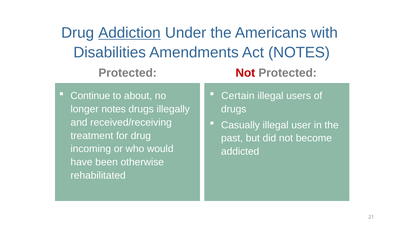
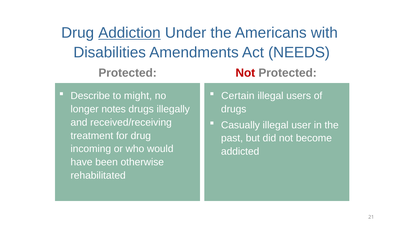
Act NOTES: NOTES -> NEEDS (299, 53)
Continue: Continue -> Describe (90, 96)
about: about -> might (138, 96)
